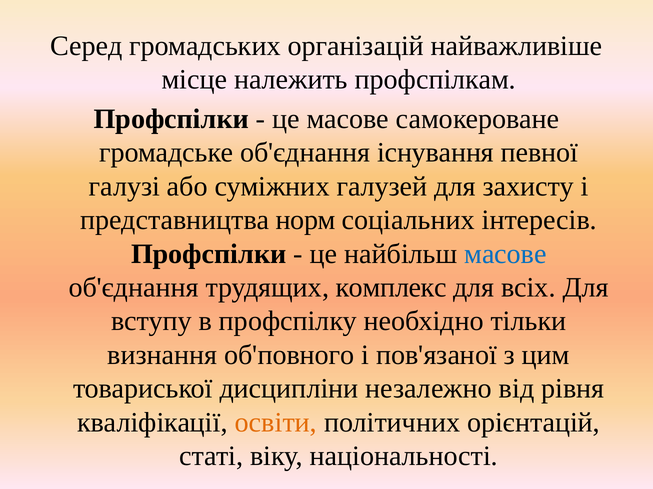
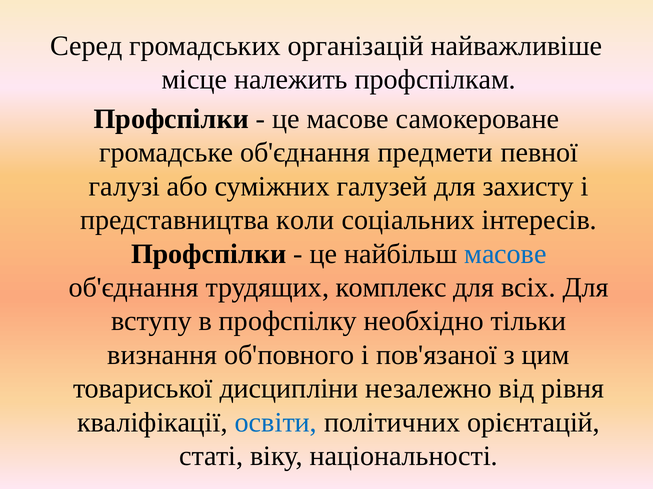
існування: існування -> предмети (435, 153)
норм: норм -> коли (305, 220)
освіти colour: orange -> blue (276, 423)
